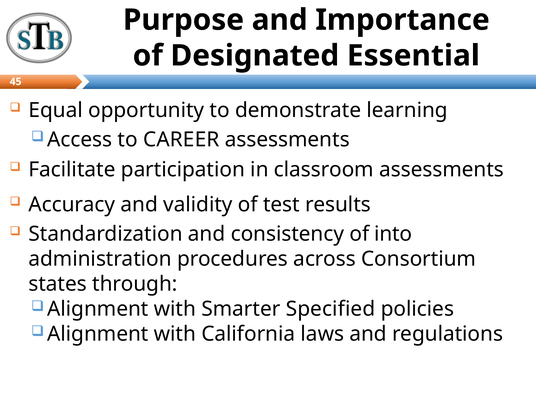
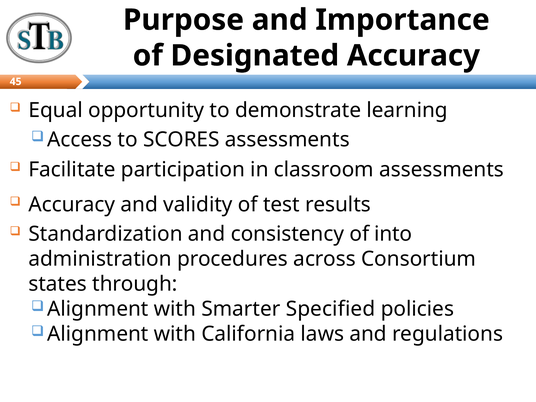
Designated Essential: Essential -> Accuracy (413, 56)
CAREER: CAREER -> SCORES (181, 140)
